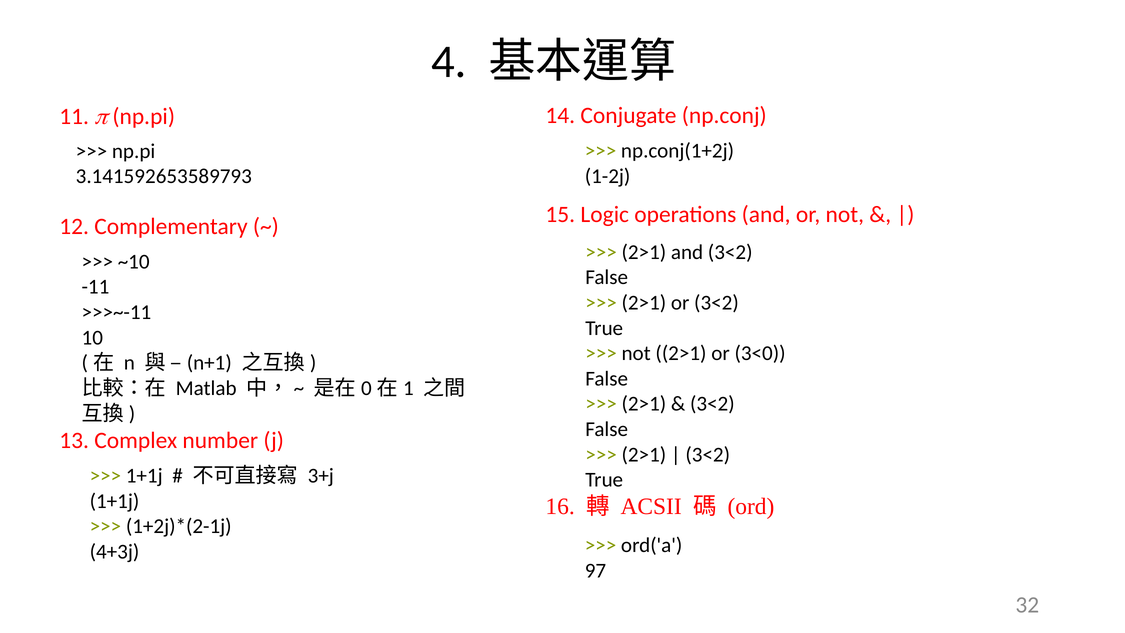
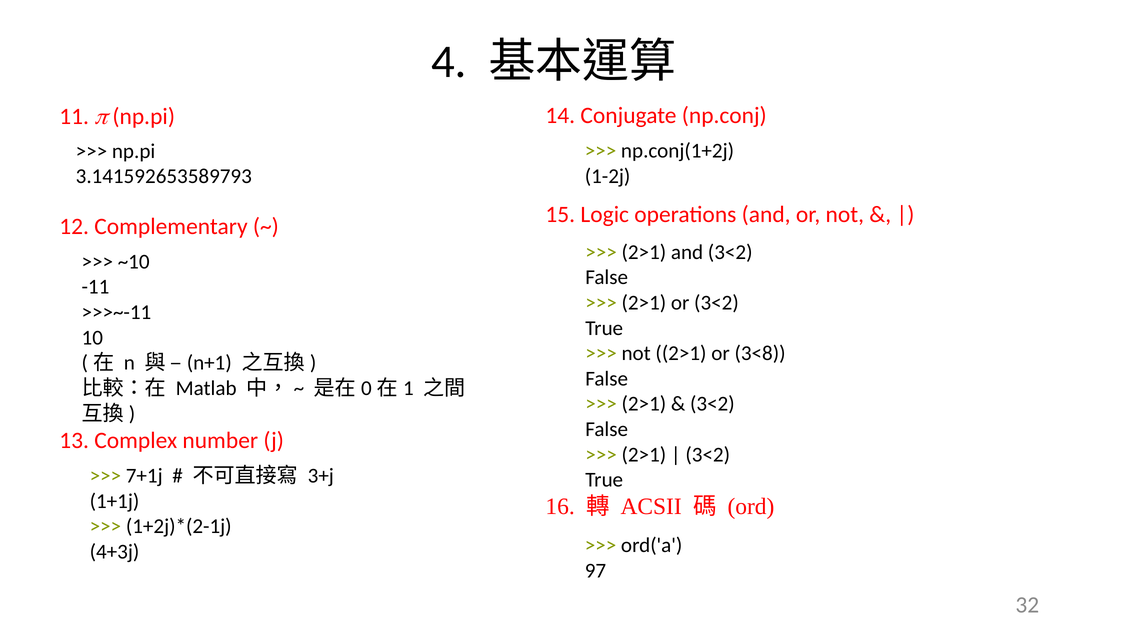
3<0: 3<0 -> 3<8 (760, 353)
1+1j: 1+1j -> 7+1j (144, 476)
